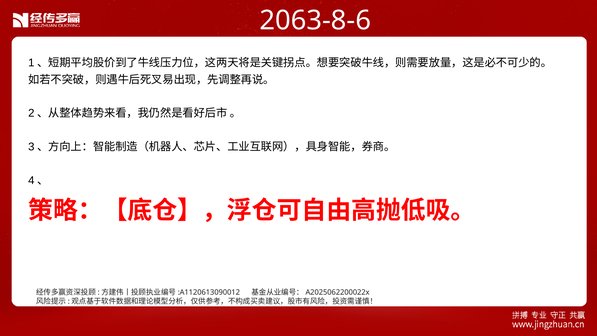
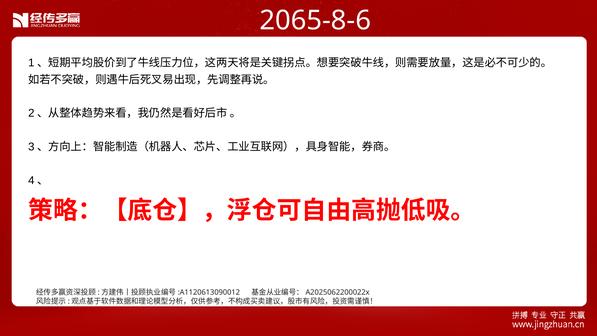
2063-8-6: 2063-8-6 -> 2065-8-6 (315, 21)
